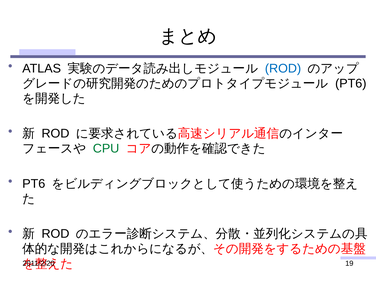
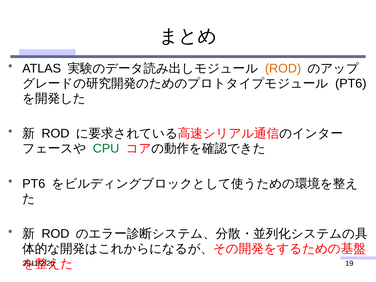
ROD colour: blue -> orange (283, 68)
